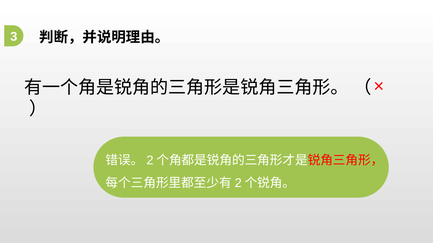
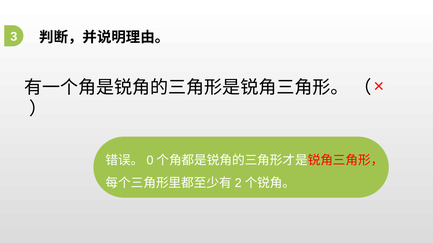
2: 2 -> 0 (150, 161)
